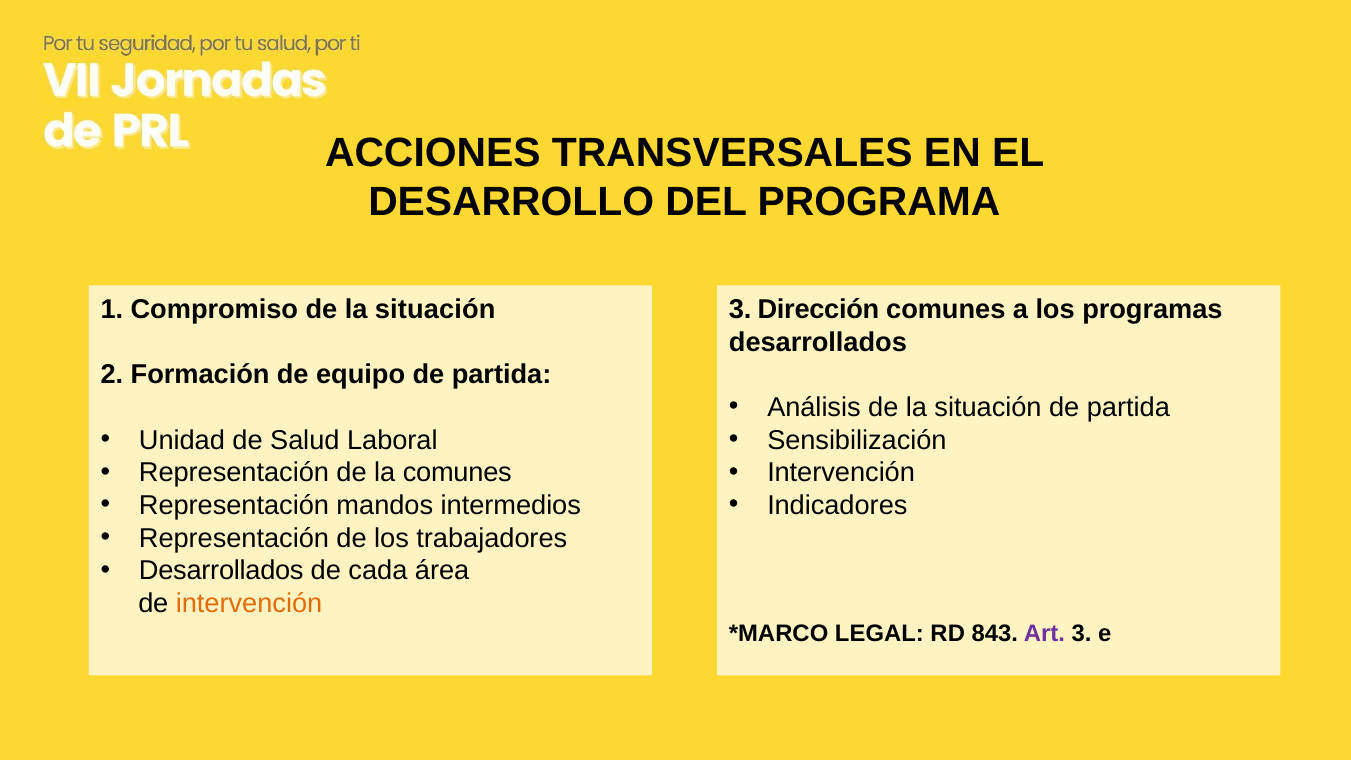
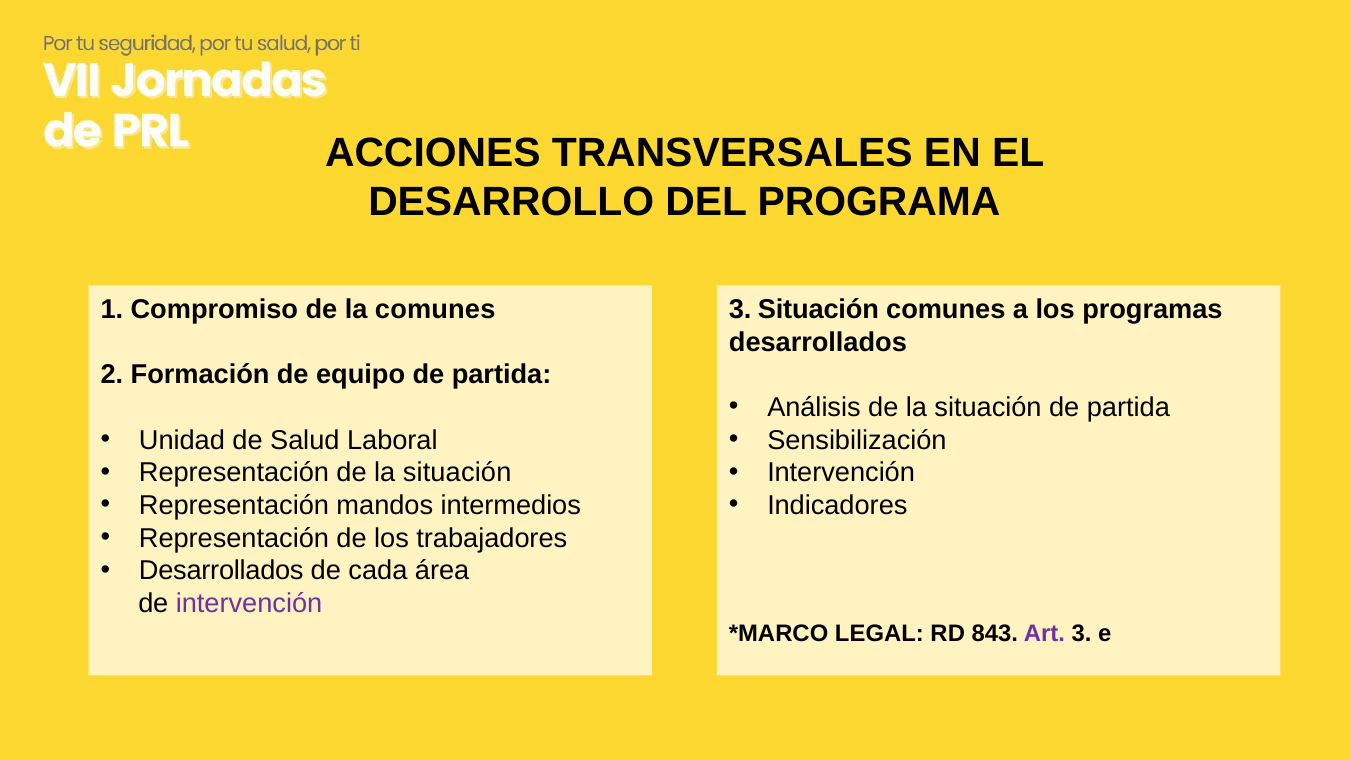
Compromiso de la situación: situación -> comunes (435, 310)
3 Dirección: Dirección -> Situación (818, 310)
Representación de la comunes: comunes -> situación (457, 473)
intervención colour: orange -> purple (249, 604)
